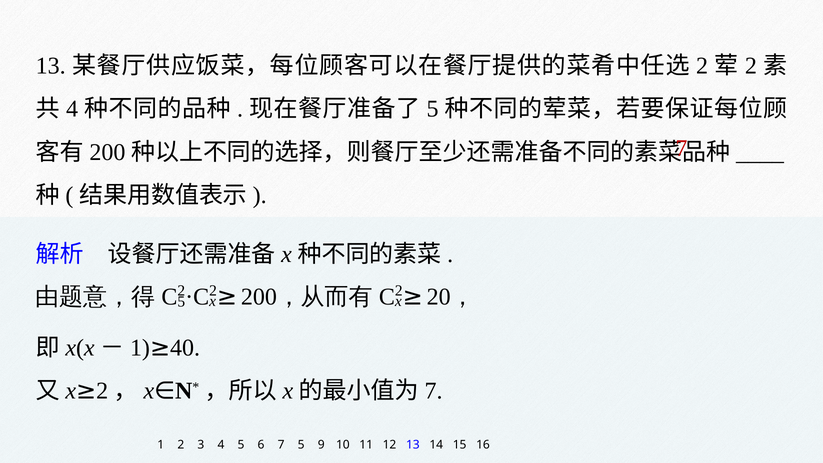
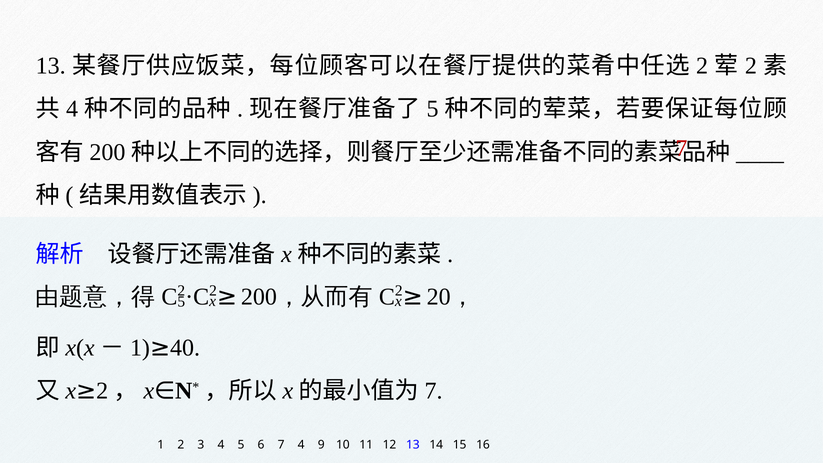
7 5: 5 -> 4 (301, 445)
